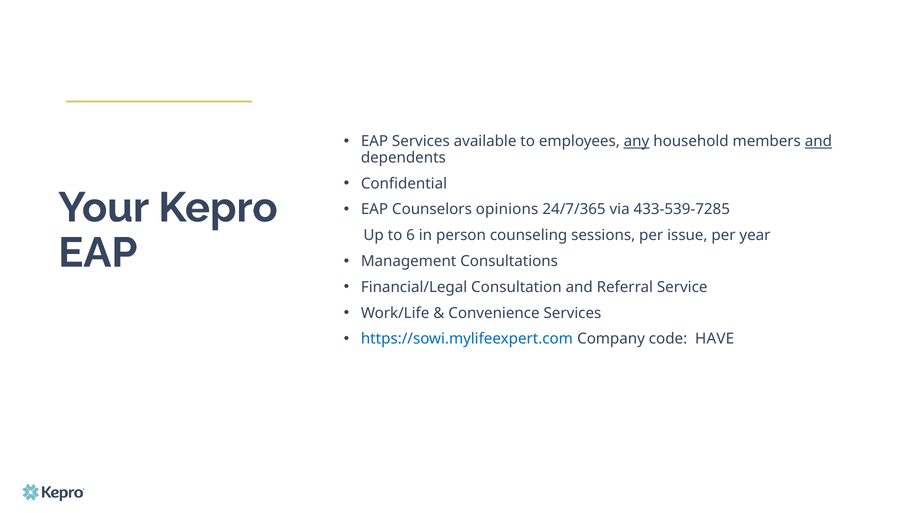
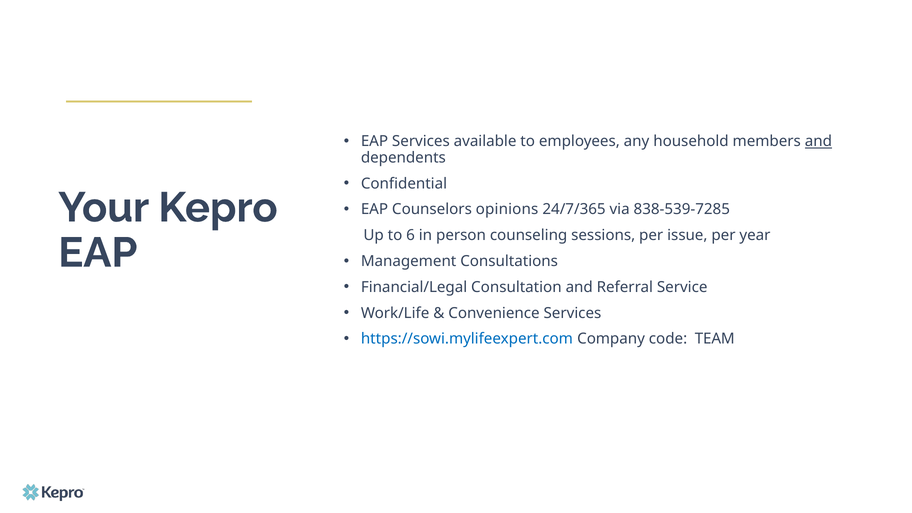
any underline: present -> none (637, 141)
433-539-7285: 433-539-7285 -> 838-539-7285 (682, 209)
HAVE: HAVE -> TEAM (715, 339)
